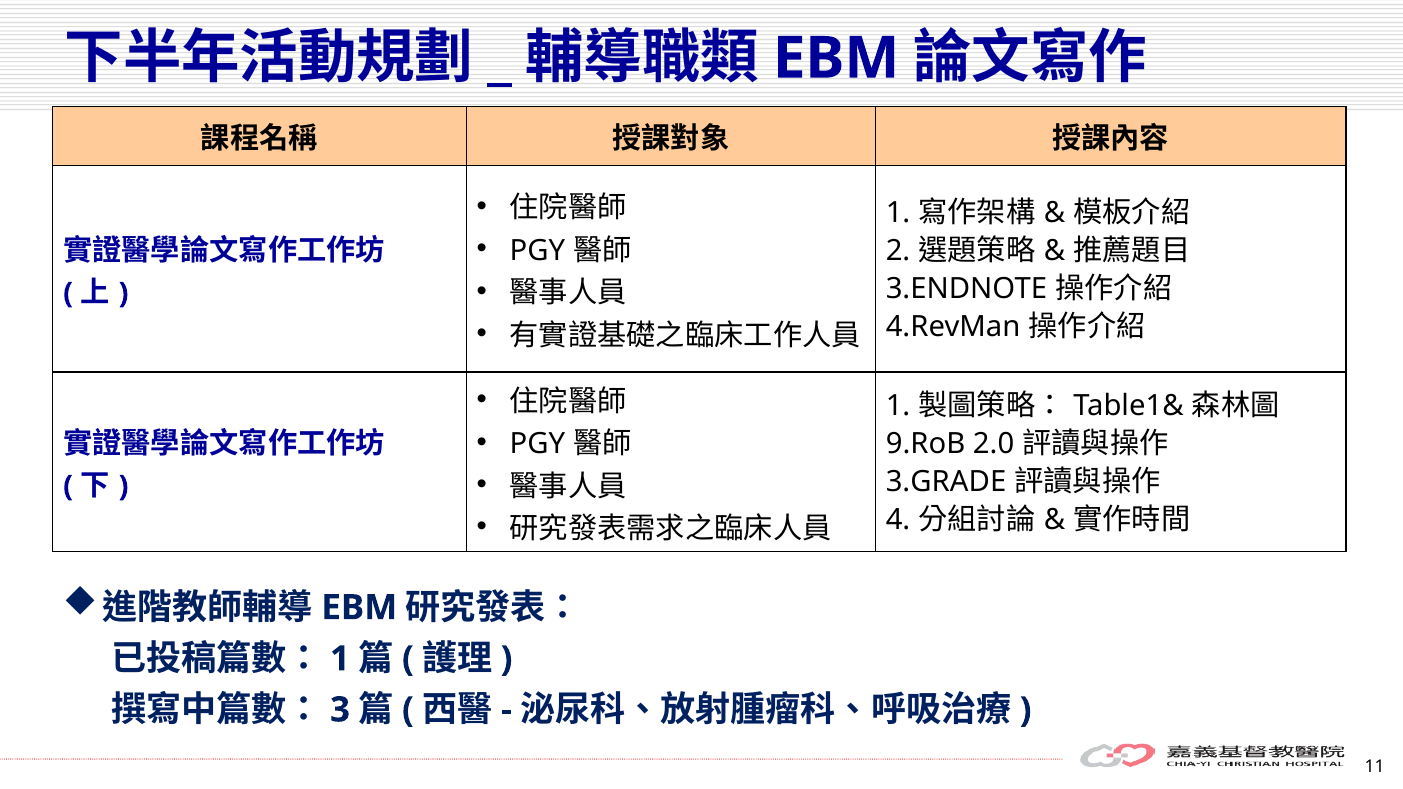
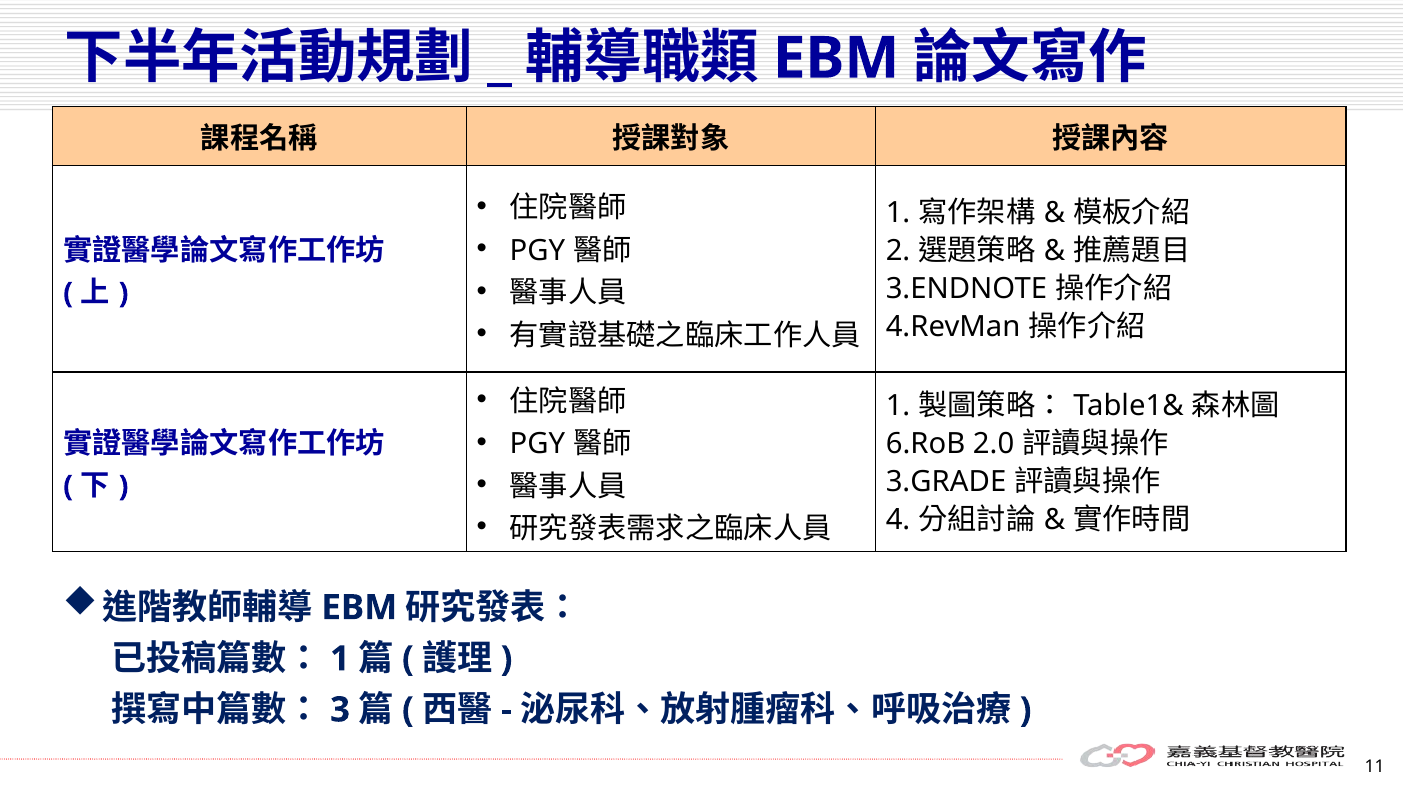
9.RoB: 9.RoB -> 6.RoB (926, 444)
